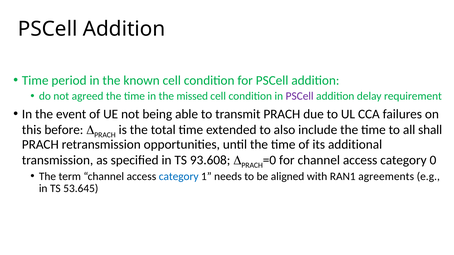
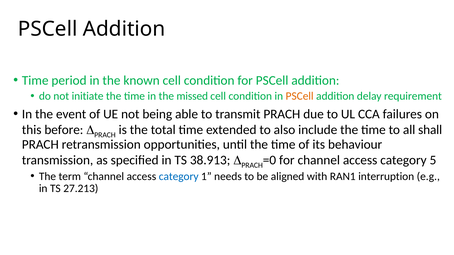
agreed: agreed -> initiate (88, 96)
PSCell colour: purple -> orange (300, 96)
additional: additional -> behaviour (355, 145)
93.608: 93.608 -> 38.913 (210, 161)
0: 0 -> 5 (433, 161)
agreements: agreements -> interruption (386, 177)
53.645: 53.645 -> 27.213 (81, 189)
